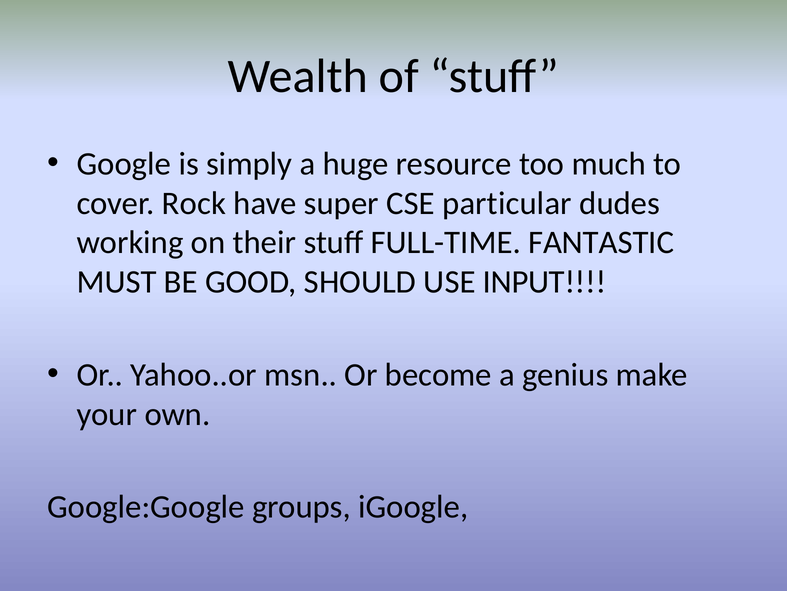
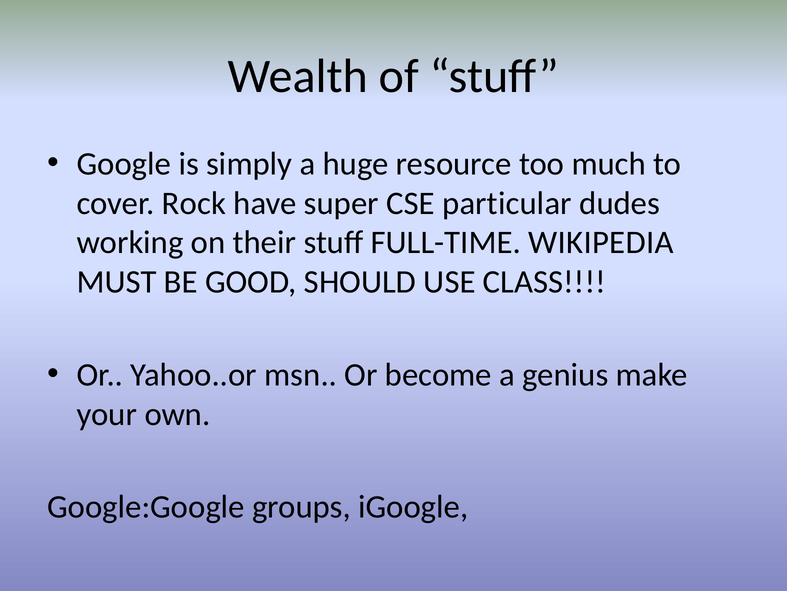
FANTASTIC: FANTASTIC -> WIKIPEDIA (601, 242)
INPUT: INPUT -> CLASS (544, 282)
